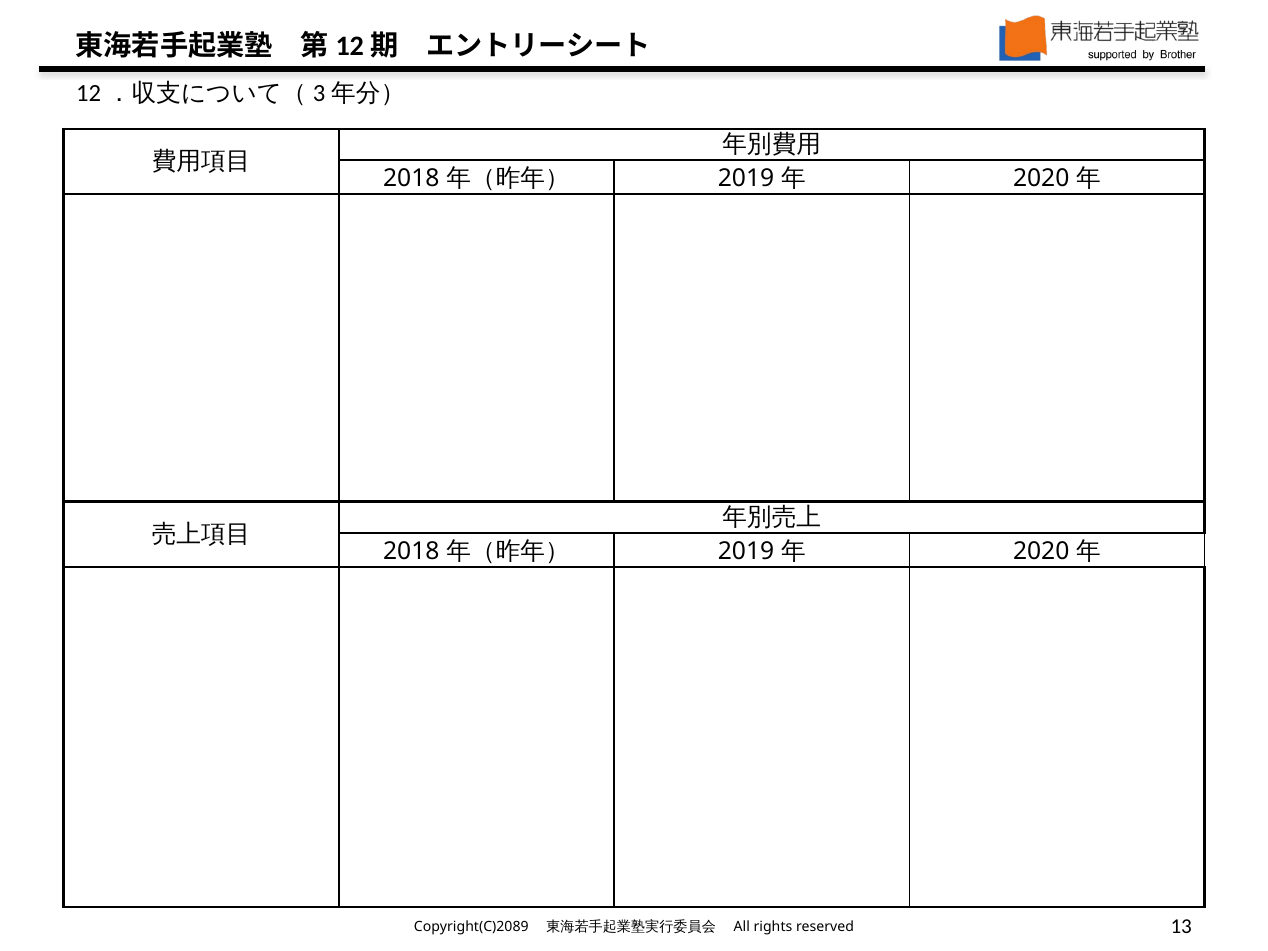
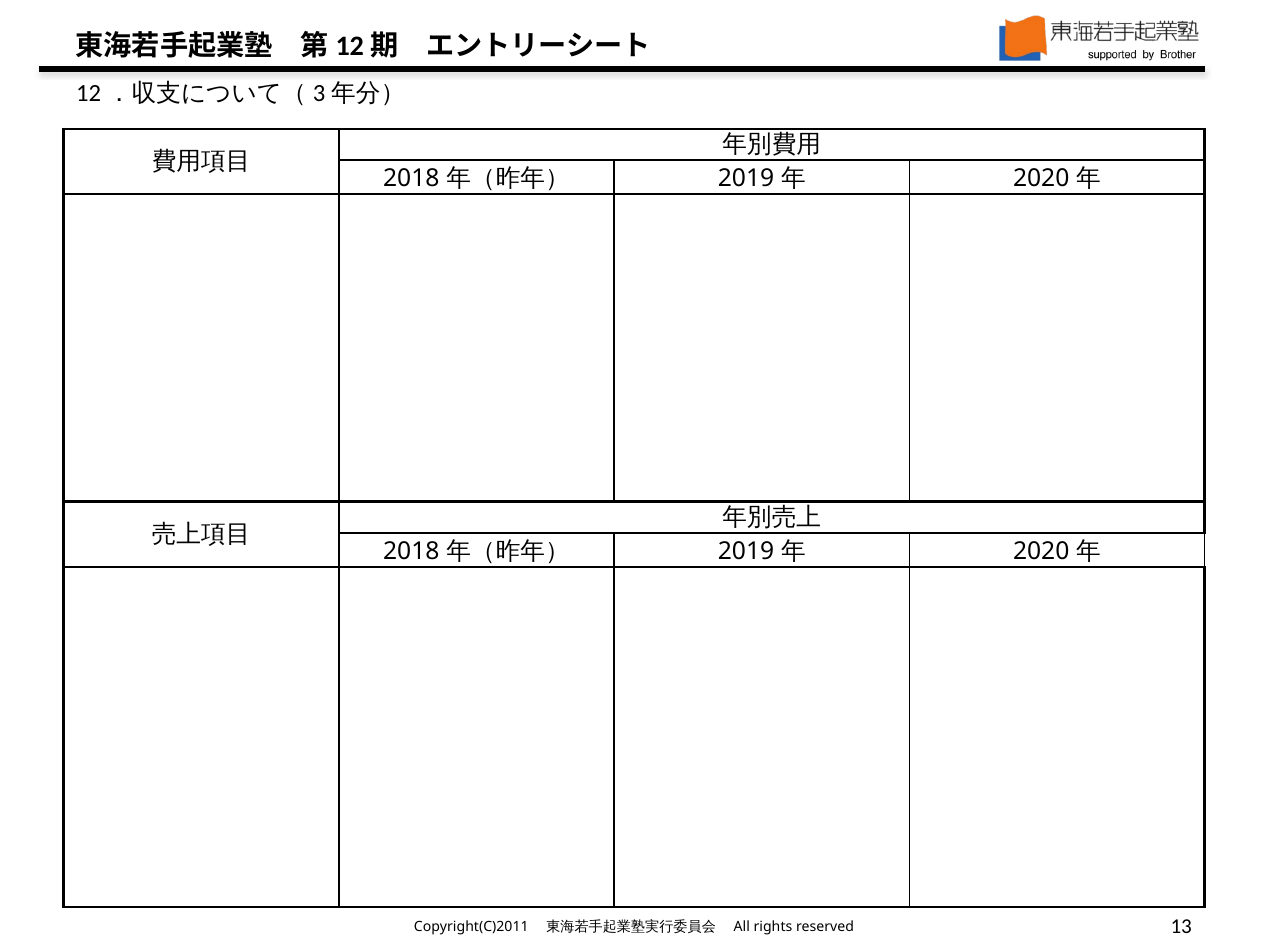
Copyright(C)2089: Copyright(C)2089 -> Copyright(C)2011 (471, 926)
